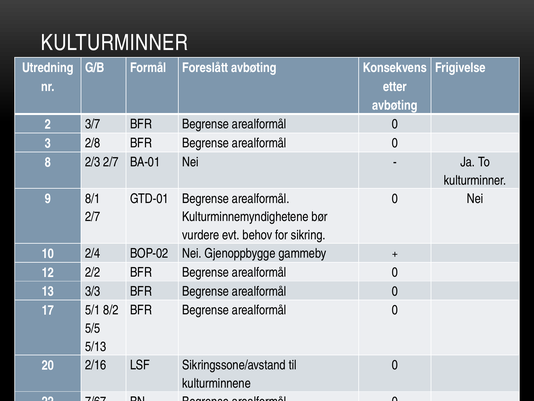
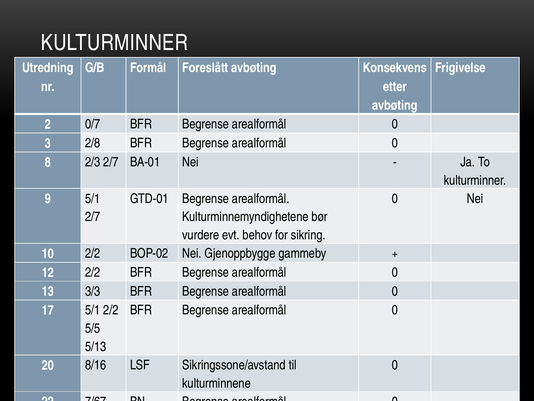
3/7: 3/7 -> 0/7 (93, 124)
9 8/1: 8/1 -> 5/1 (93, 198)
10 2/4: 2/4 -> 2/2 (93, 253)
5/1 8/2: 8/2 -> 2/2 (111, 310)
2/16: 2/16 -> 8/16 (96, 365)
